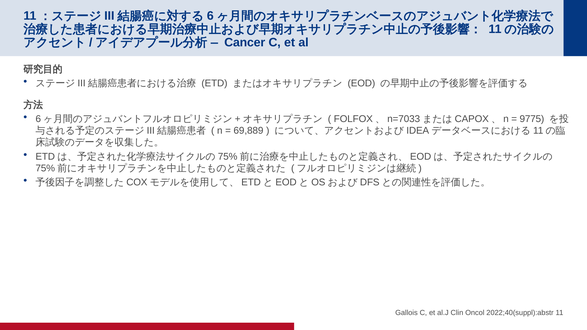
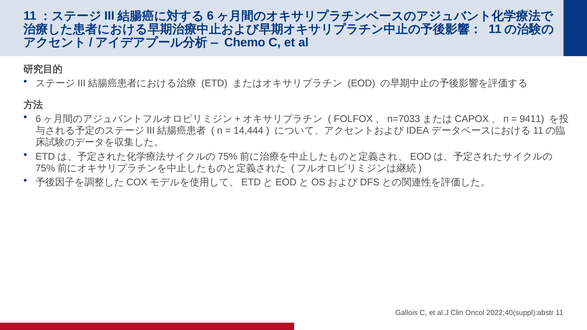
Cancer: Cancer -> Chemo (245, 42)
9775: 9775 -> 9411 (532, 119)
69,889: 69,889 -> 14,444 (248, 131)
